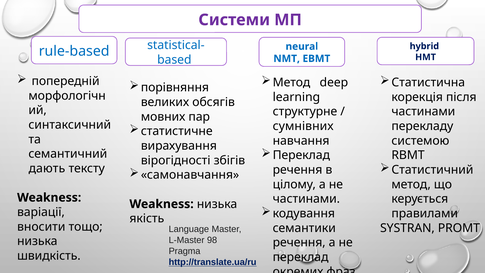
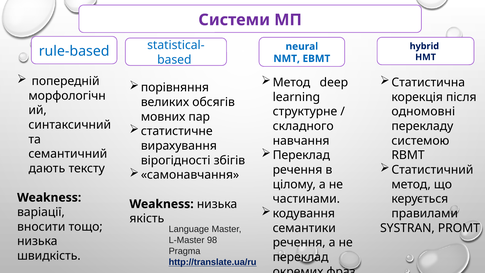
частинами: частинами -> одномовні (423, 112)
сумнівних: сумнівних -> складного (303, 126)
